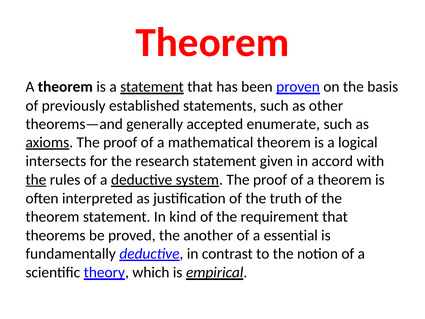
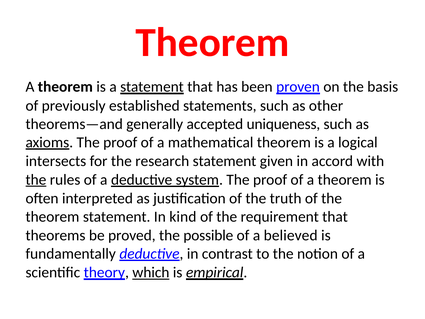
enumerate: enumerate -> uniqueness (283, 124)
another: another -> possible (208, 235)
essential: essential -> believed (291, 235)
which underline: none -> present (151, 272)
